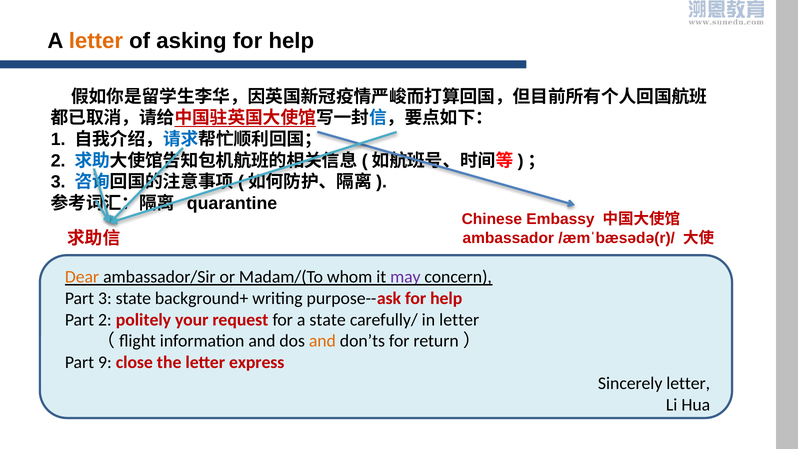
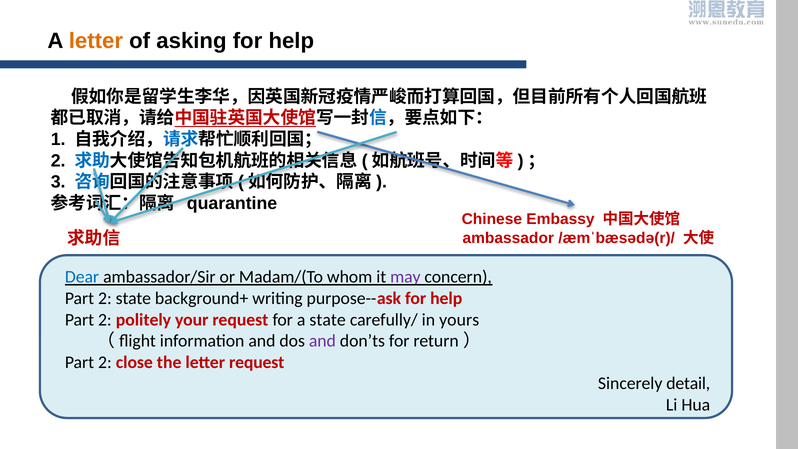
Dear colour: orange -> blue (82, 277)
3: 3 -> 2 (105, 298)
in letter: letter -> yours (459, 320)
and colour: orange -> purple (322, 341)
9: 9 -> 2 (105, 362)
letter express: express -> request (257, 362)
Sincerely letter: letter -> detail (688, 383)
